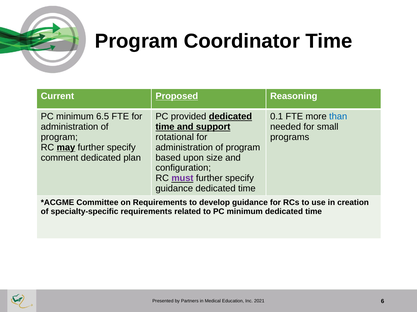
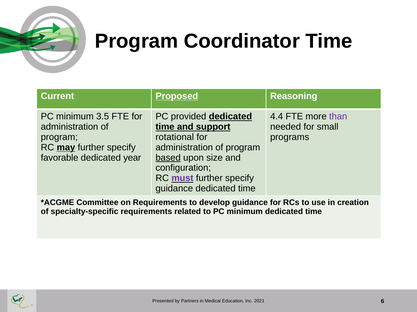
6.5: 6.5 -> 3.5 (103, 117)
0.1: 0.1 -> 4.4 (277, 117)
than colour: blue -> purple (338, 117)
comment: comment -> favorable (60, 158)
plan: plan -> year (132, 158)
based underline: none -> present (168, 158)
